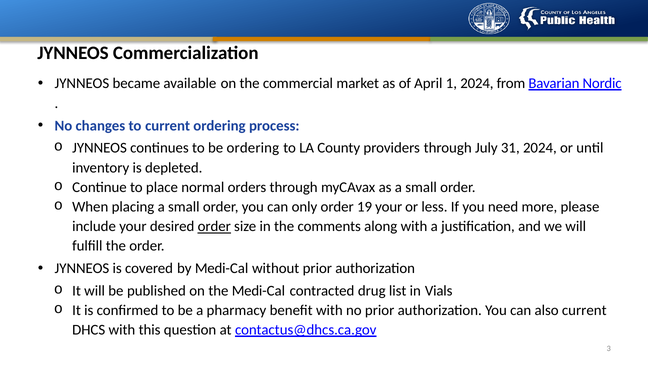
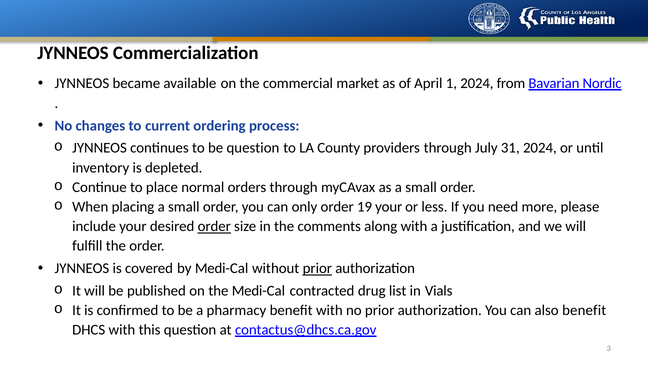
be ordering: ordering -> question (253, 148)
prior underline: none -> present (317, 268)
also current: current -> benefit (584, 310)
